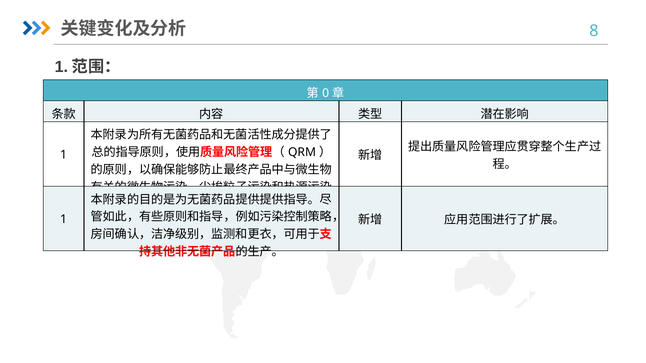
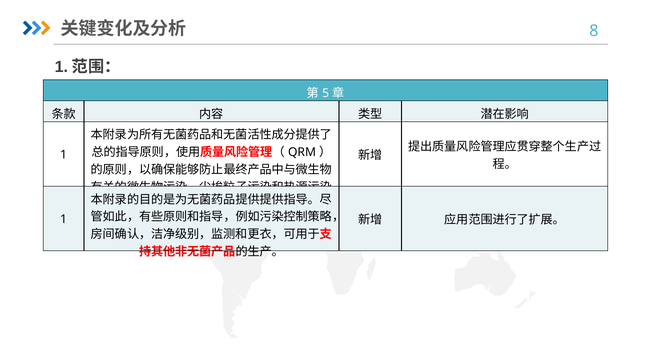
0: 0 -> 5 (326, 93)
